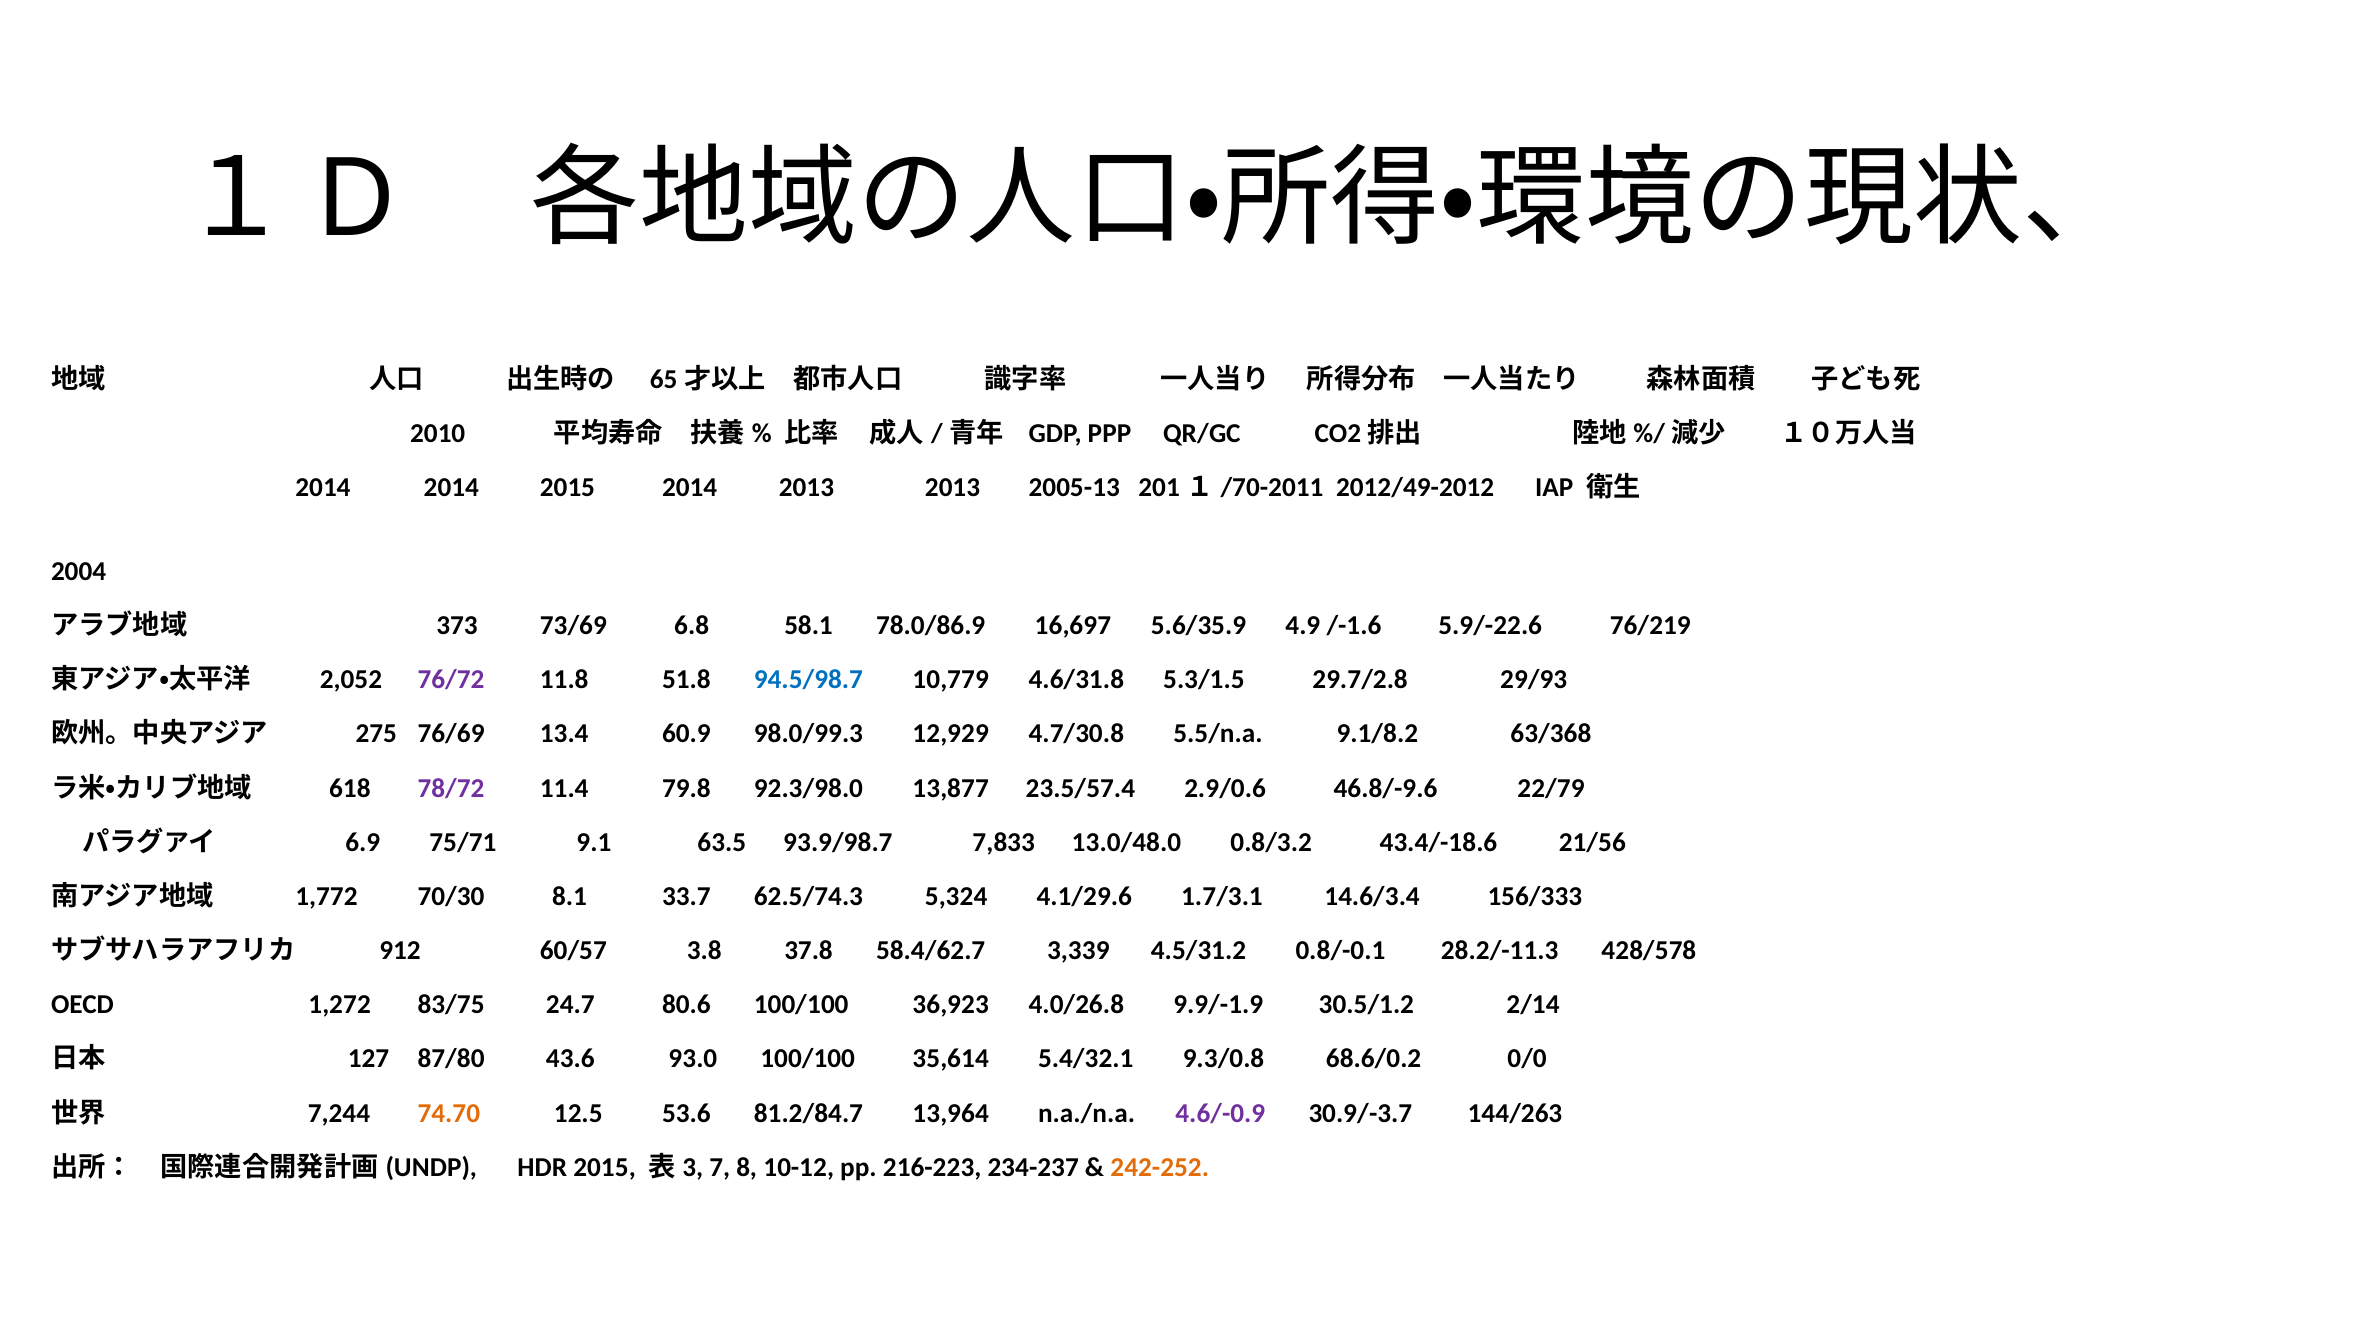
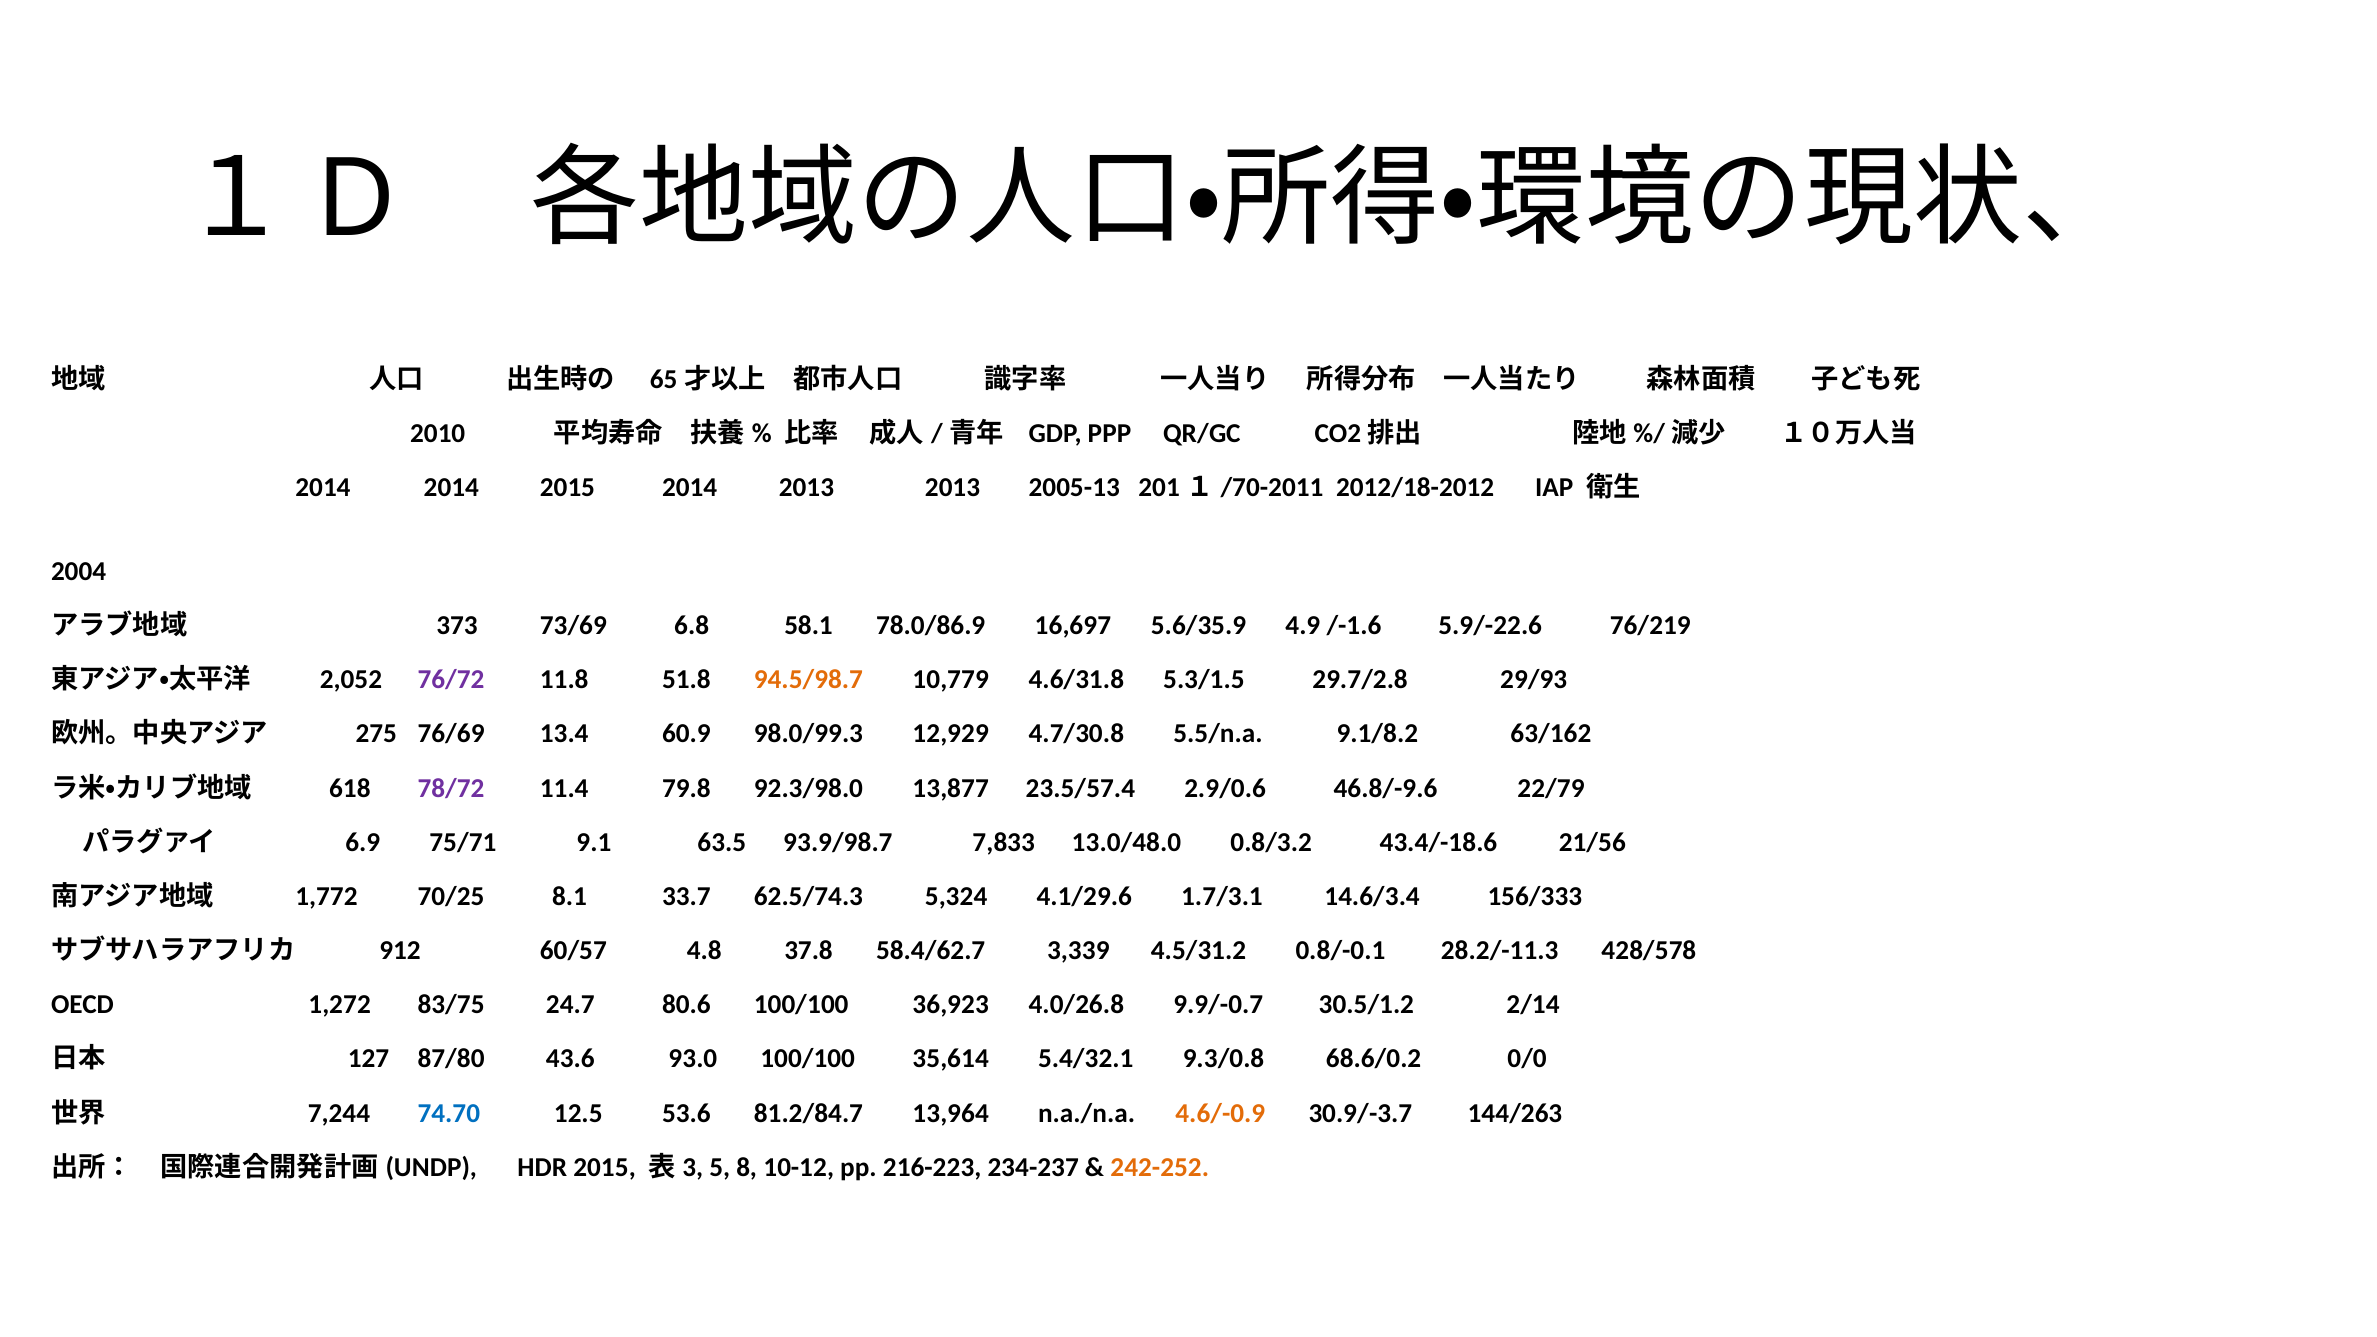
2012/49-2012: 2012/49-2012 -> 2012/18-2012 (1415, 488)
94.5/98.7 colour: blue -> orange (808, 680)
63/368: 63/368 -> 63/162 (1551, 734)
70/30: 70/30 -> 70/25 (451, 896)
3.8: 3.8 -> 4.8 (704, 951)
9.9/-1.9: 9.9/-1.9 -> 9.9/-0.7 (1218, 1005)
74.70 colour: orange -> blue (449, 1113)
4.6/-0.9 colour: purple -> orange (1220, 1113)
7: 7 -> 5 (720, 1167)
